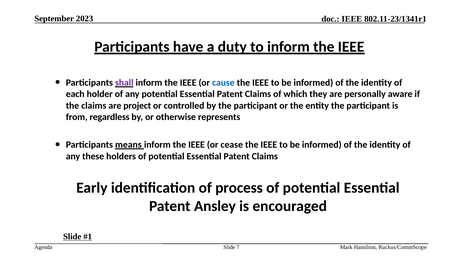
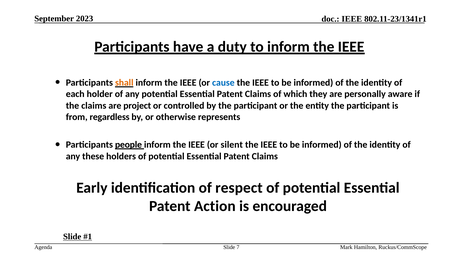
shall colour: purple -> orange (124, 83)
means: means -> people (128, 145)
cease: cease -> silent (232, 145)
process: process -> respect (239, 188)
Ansley: Ansley -> Action (215, 206)
